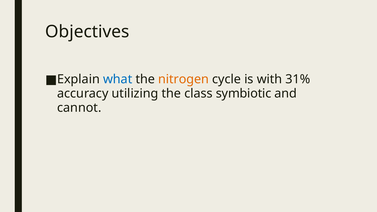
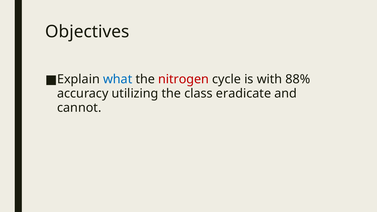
nitrogen colour: orange -> red (184, 79)
31%: 31% -> 88% (298, 79)
symbiotic: symbiotic -> eradicate (244, 93)
